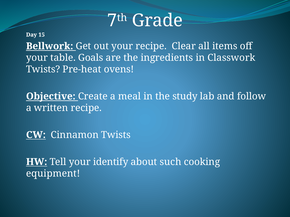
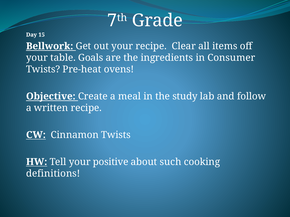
Classwork: Classwork -> Consumer (231, 58)
identify: identify -> positive (111, 162)
equipment: equipment -> definitions (53, 174)
